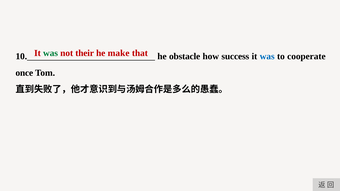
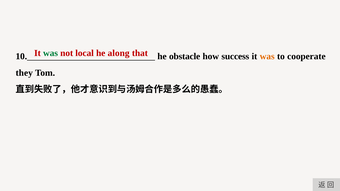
their: their -> local (85, 53)
make: make -> along (119, 53)
was colour: blue -> orange (267, 56)
once: once -> they (24, 73)
